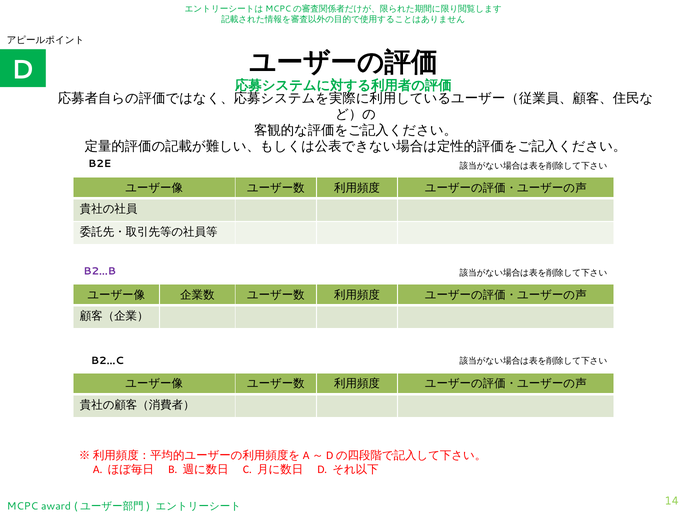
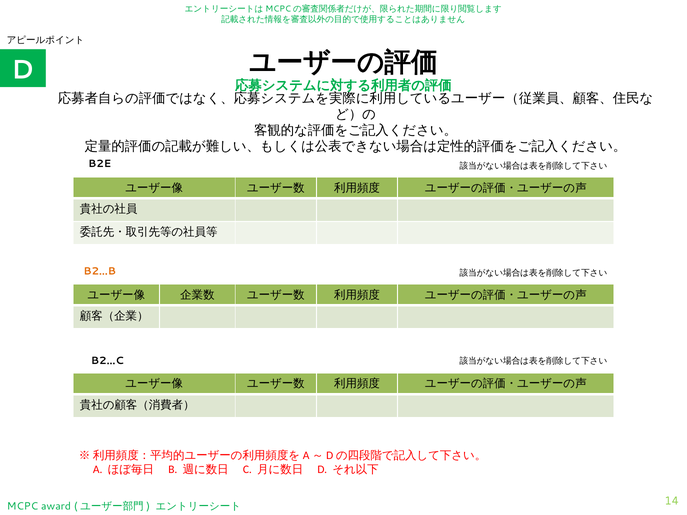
B2…B colour: purple -> orange (100, 271)
